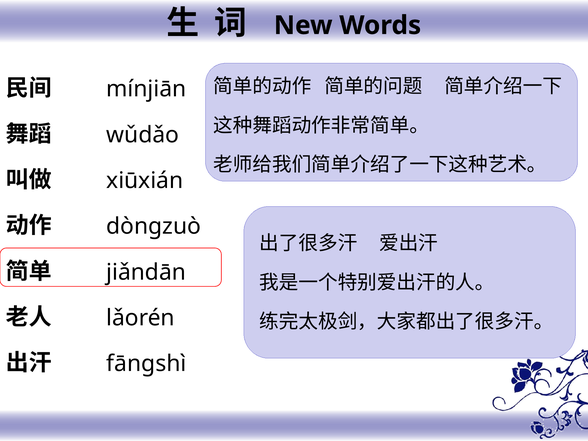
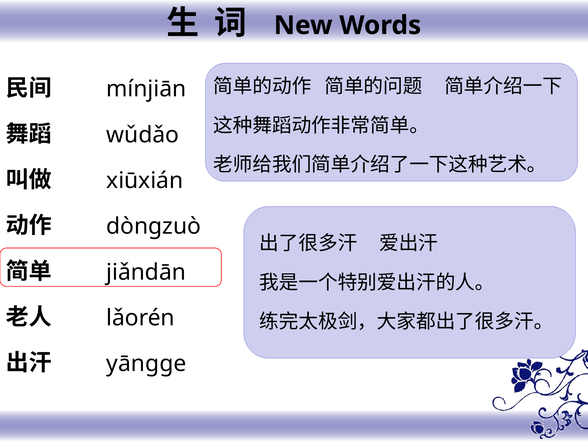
fāngshì: fāngshì -> yāngge (146, 364)
